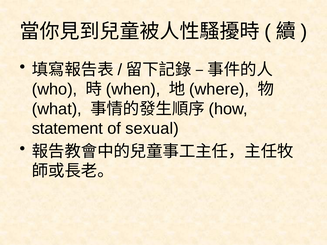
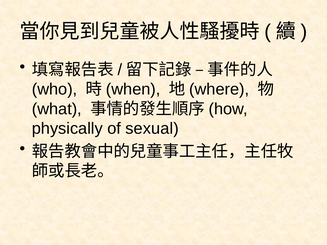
statement: statement -> physically (67, 129)
